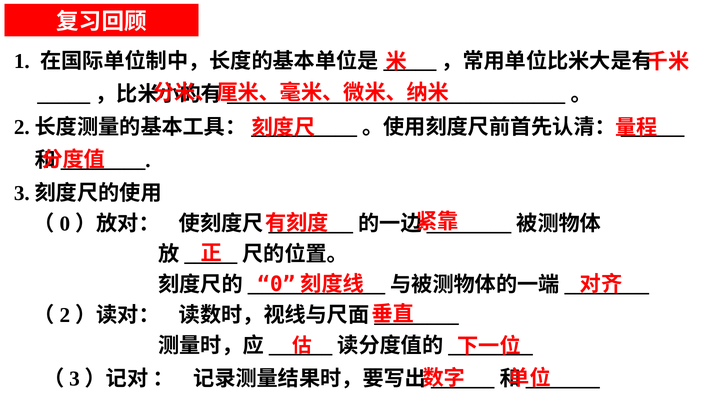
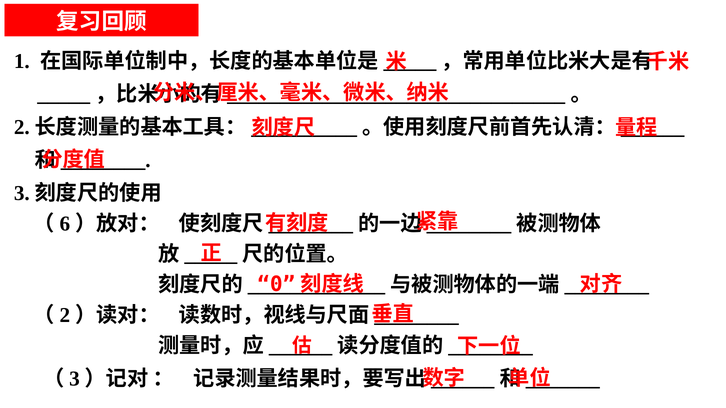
0: 0 -> 6 (65, 224)
